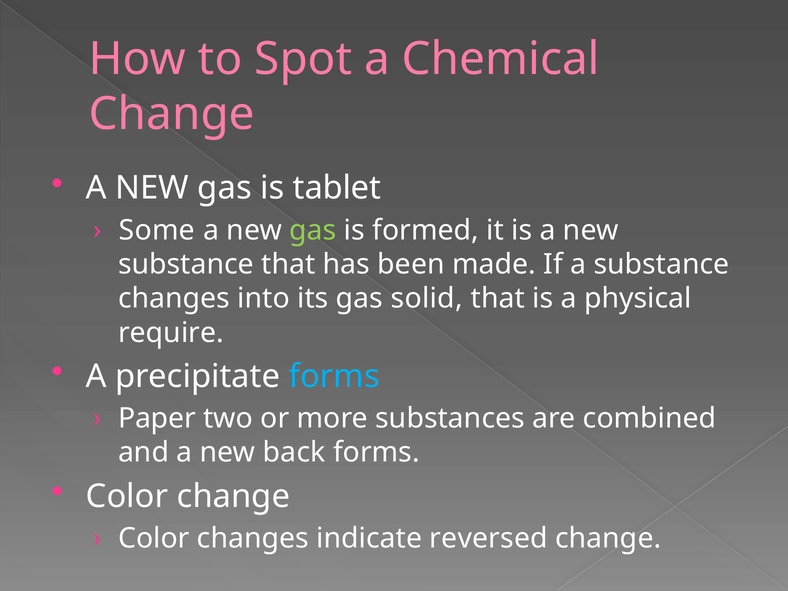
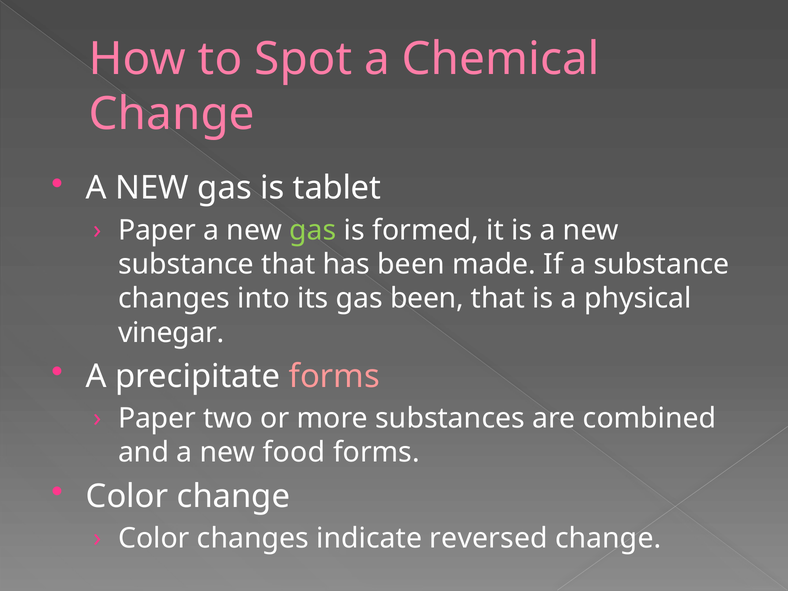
Some: Some -> Paper (157, 230)
gas solid: solid -> been (427, 299)
require: require -> vinegar (171, 333)
forms colour: light blue -> pink (334, 376)
back: back -> food (294, 453)
